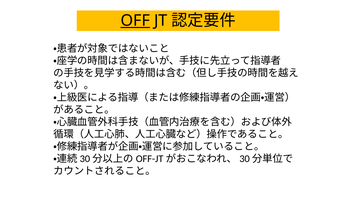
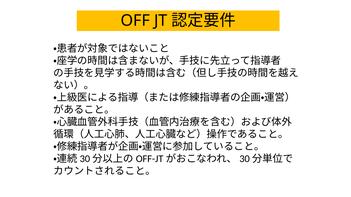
OFF underline: present -> none (135, 21)
